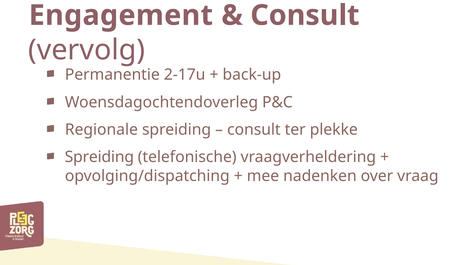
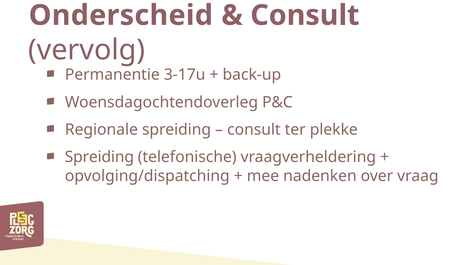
Engagement: Engagement -> Onderscheid (121, 15)
2-17u: 2-17u -> 3-17u (185, 75)
